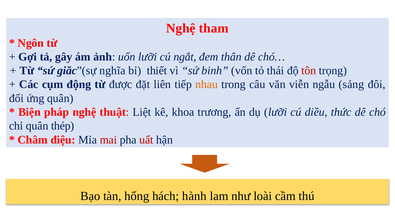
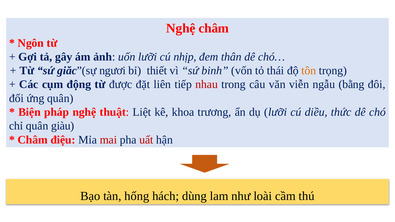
Nghệ tham: tham -> châm (214, 28)
ngắt: ngắt -> nhịp (185, 57)
nghĩa: nghĩa -> ngươi (113, 71)
tôn colour: red -> orange (309, 71)
nhau colour: orange -> red (207, 84)
sảng: sảng -> bằng (352, 84)
thép: thép -> giàu (63, 126)
hành: hành -> dùng (194, 196)
